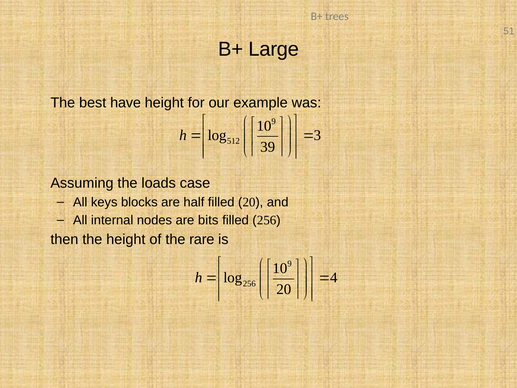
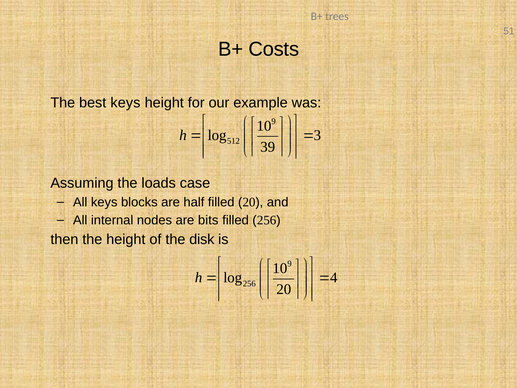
Large: Large -> Costs (274, 49)
best have: have -> keys (125, 103)
rare: rare -> disk (202, 239)
